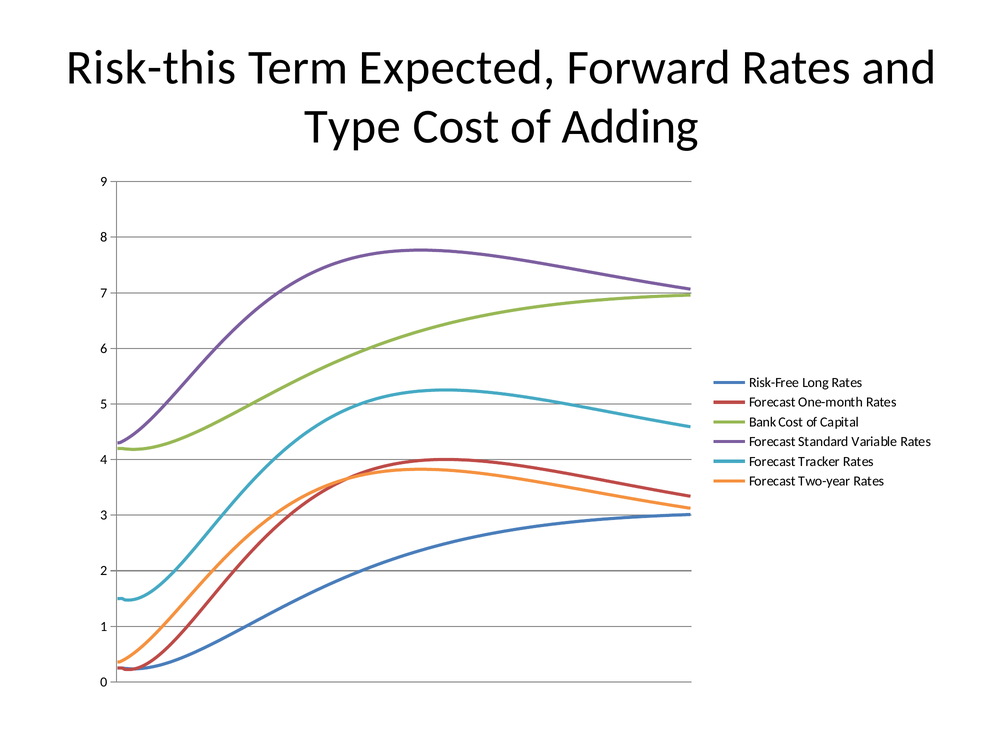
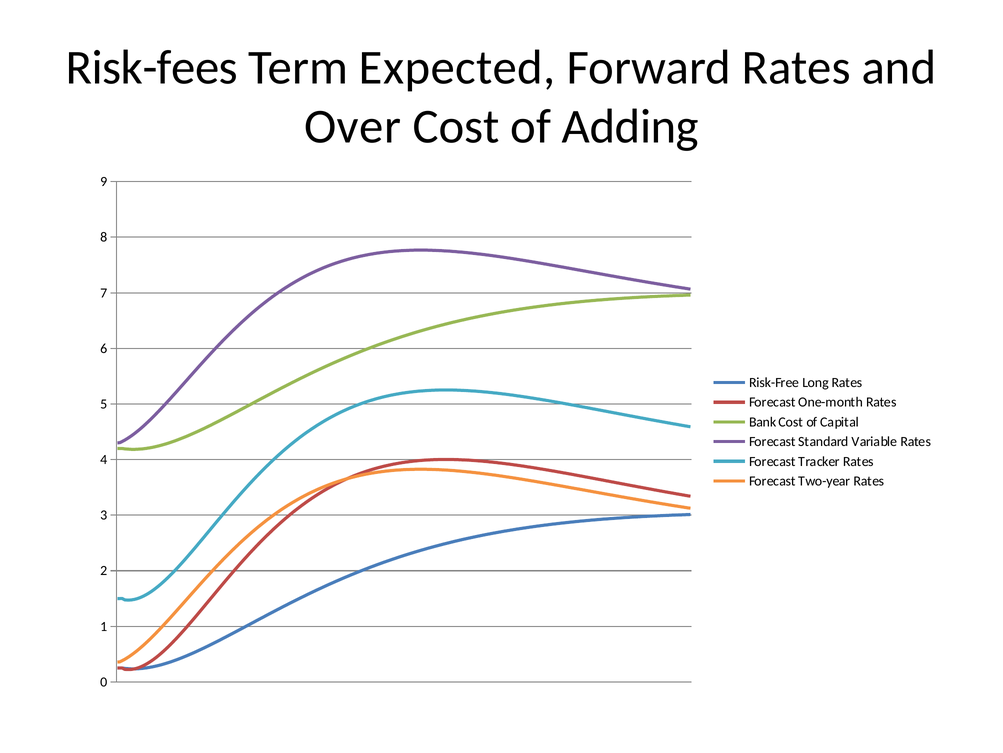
Risk-this: Risk-this -> Risk-fees (152, 68)
Type: Type -> Over (353, 126)
